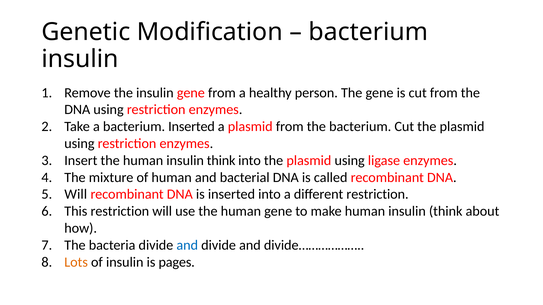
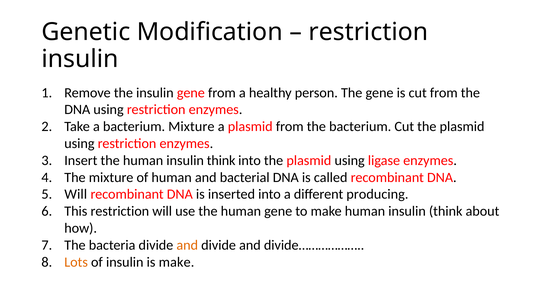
bacterium: bacterium -> restriction (368, 32)
bacterium Inserted: Inserted -> Mixture (191, 127)
different restriction: restriction -> producing (377, 195)
and colour: blue -> orange (187, 245)
is pages: pages -> make (177, 262)
